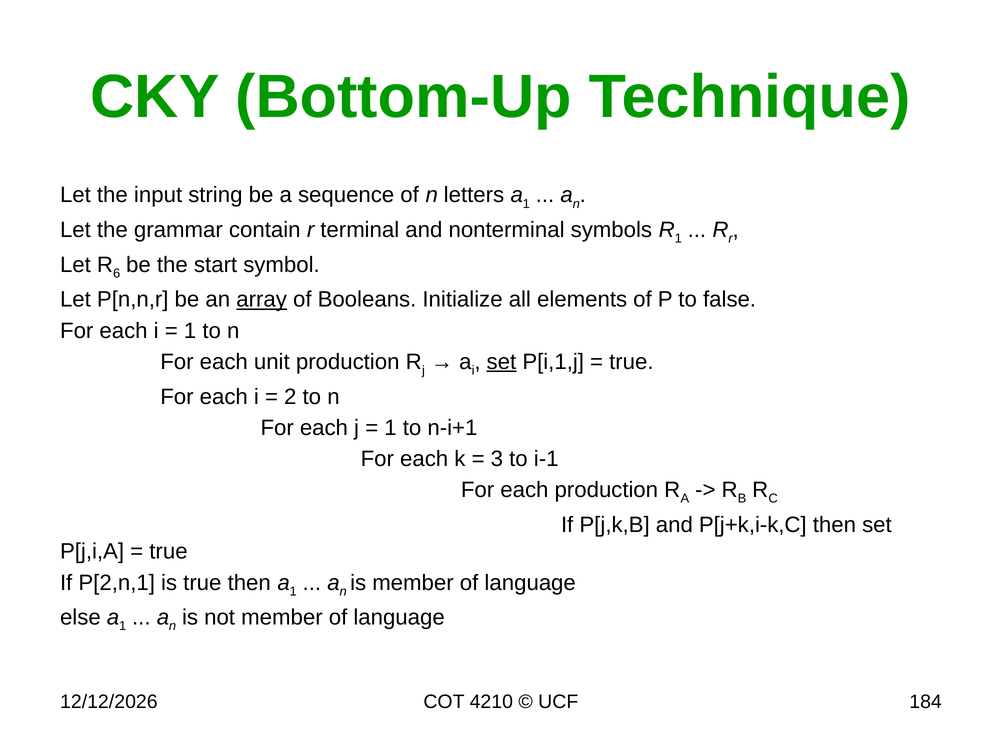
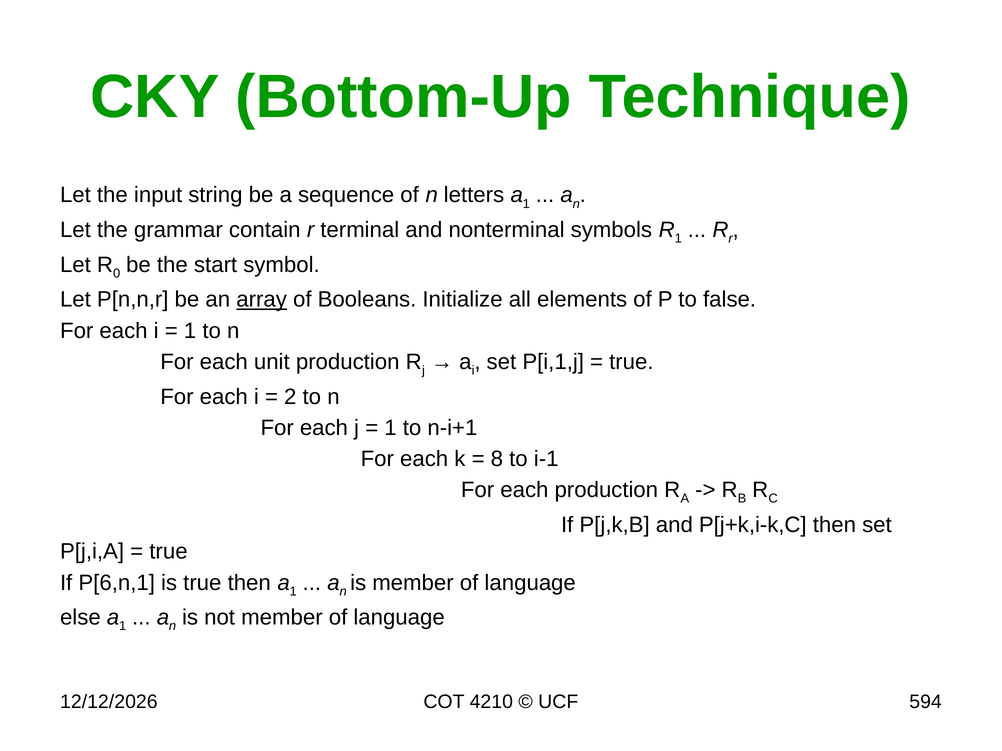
6: 6 -> 0 (117, 274)
set underline: present -> none (501, 362)
3: 3 -> 8 (497, 459)
P[2,n,1: P[2,n,1 -> P[6,n,1 (117, 583)
184: 184 -> 594 (926, 702)
